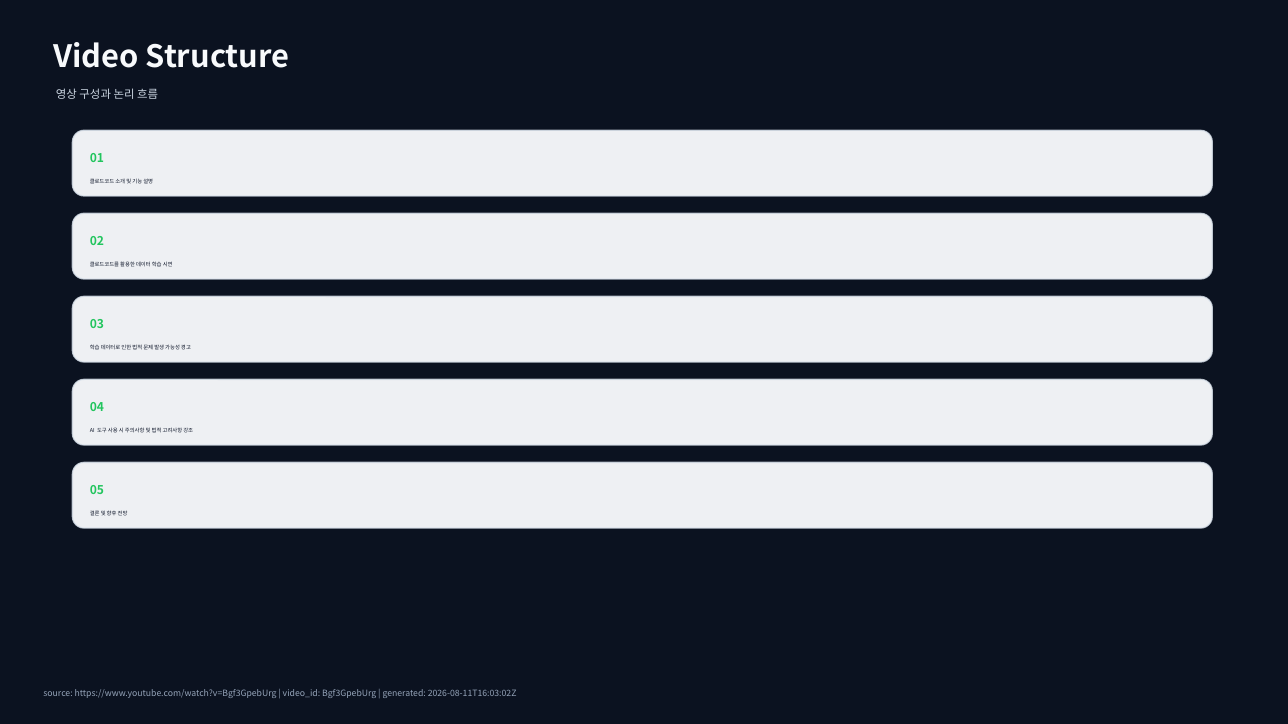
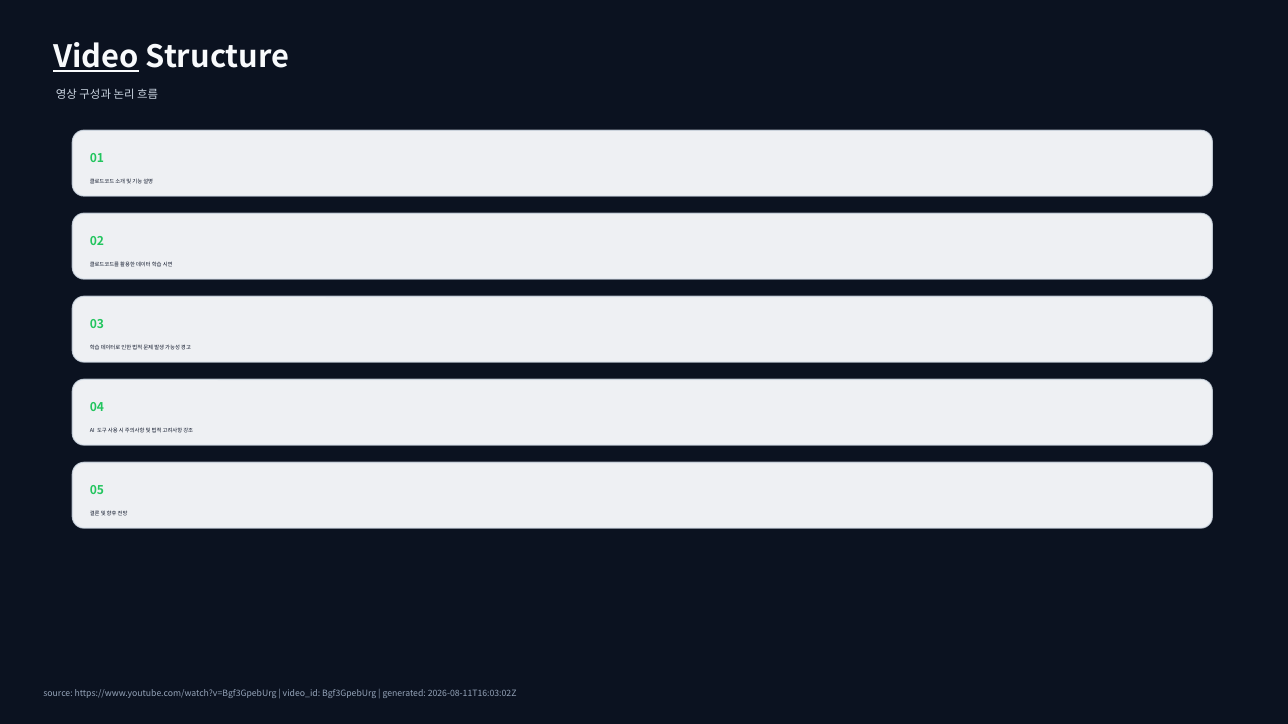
Video underline: none -> present (96, 58)
